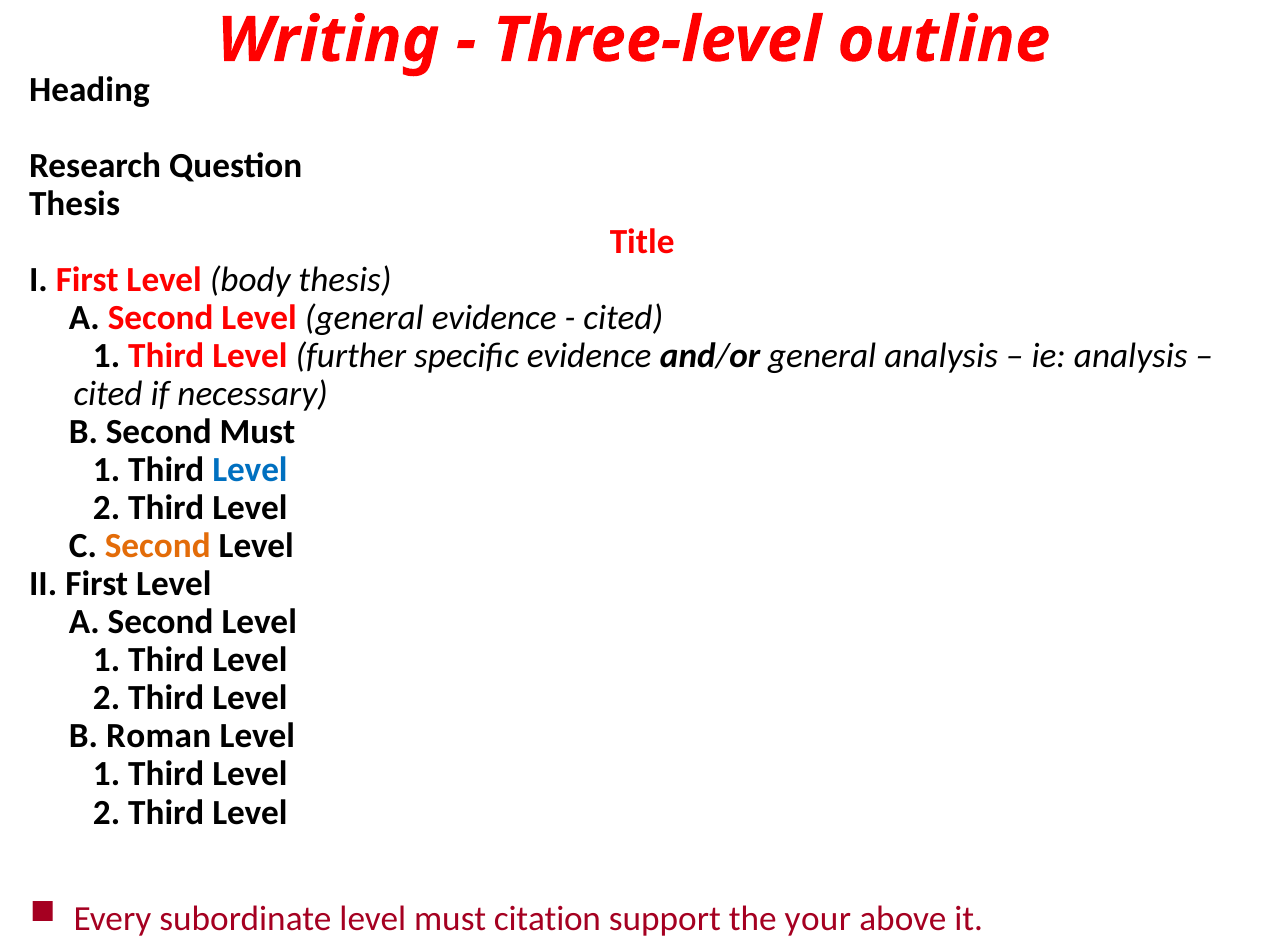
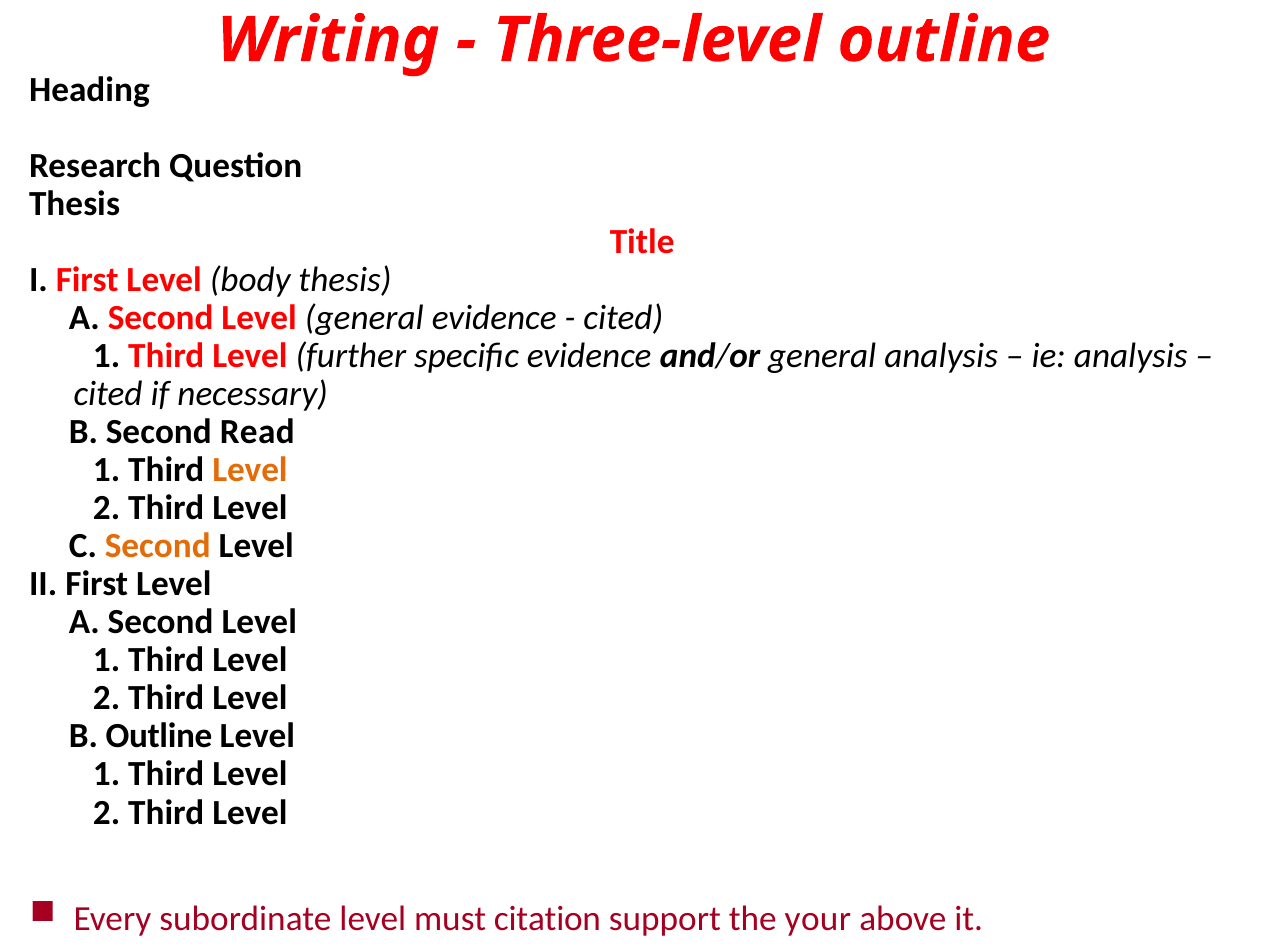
Second Must: Must -> Read (257, 432)
Level colour: blue -> orange (250, 470)
B Roman: Roman -> Outline (159, 736)
